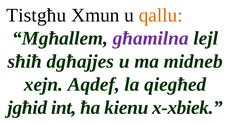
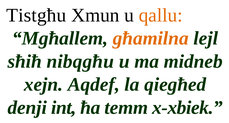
għamilna colour: purple -> orange (151, 38)
dgħajjes: dgħajjes -> nibqgħu (80, 62)
jgħid: jgħid -> denji (27, 108)
kienu: kienu -> temm (126, 108)
